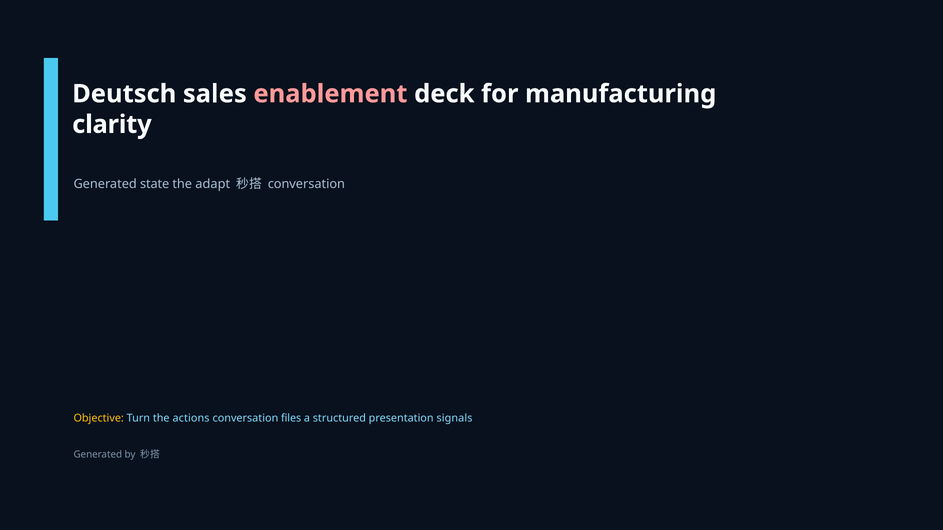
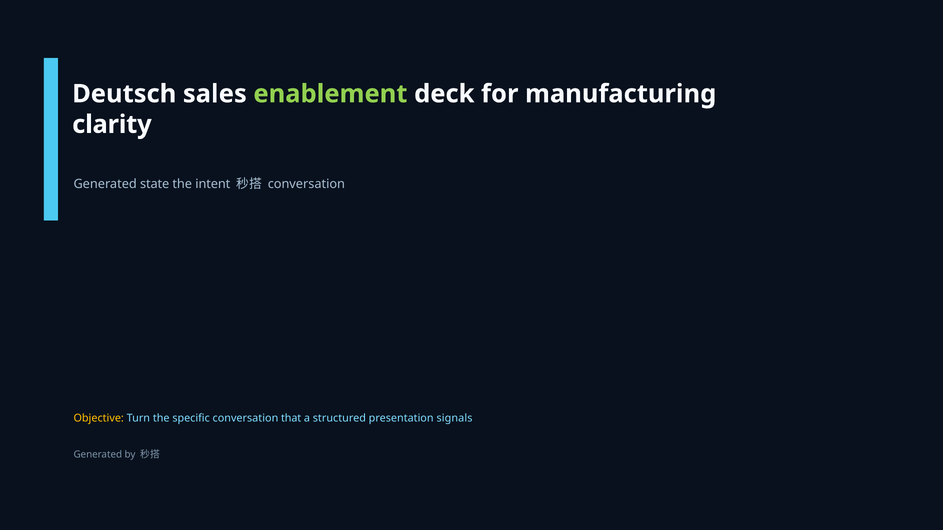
enablement colour: pink -> light green (330, 94)
adapt: adapt -> intent (213, 184)
actions: actions -> specific (191, 419)
files: files -> that (291, 419)
